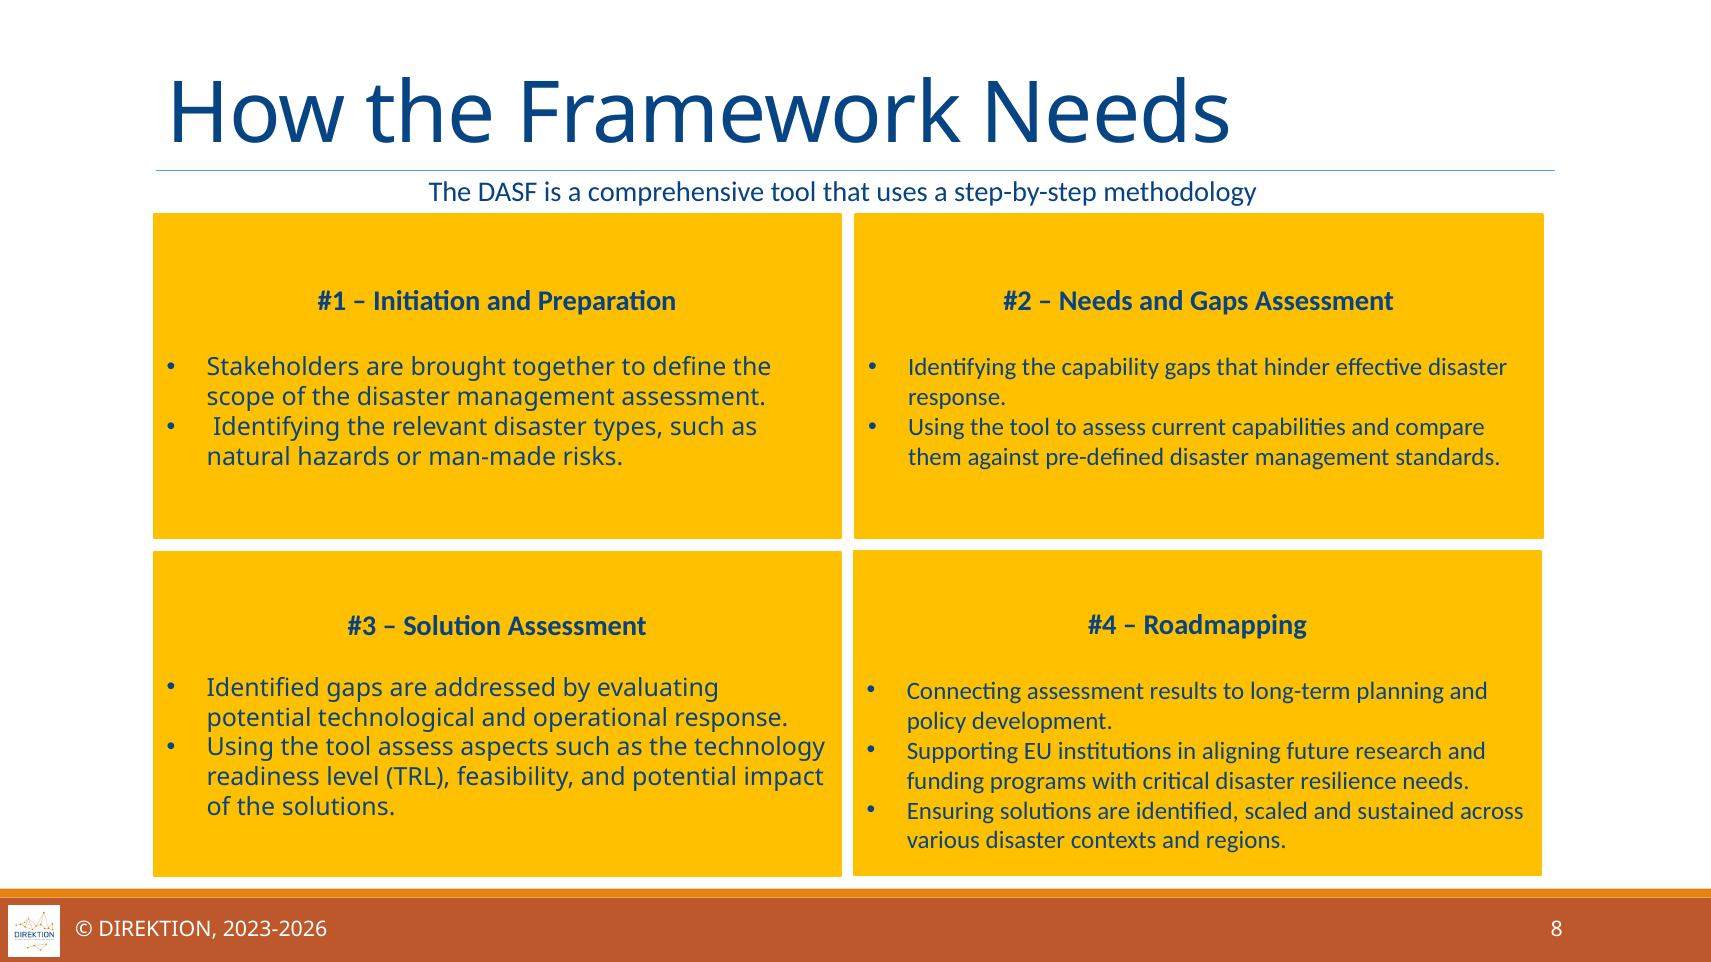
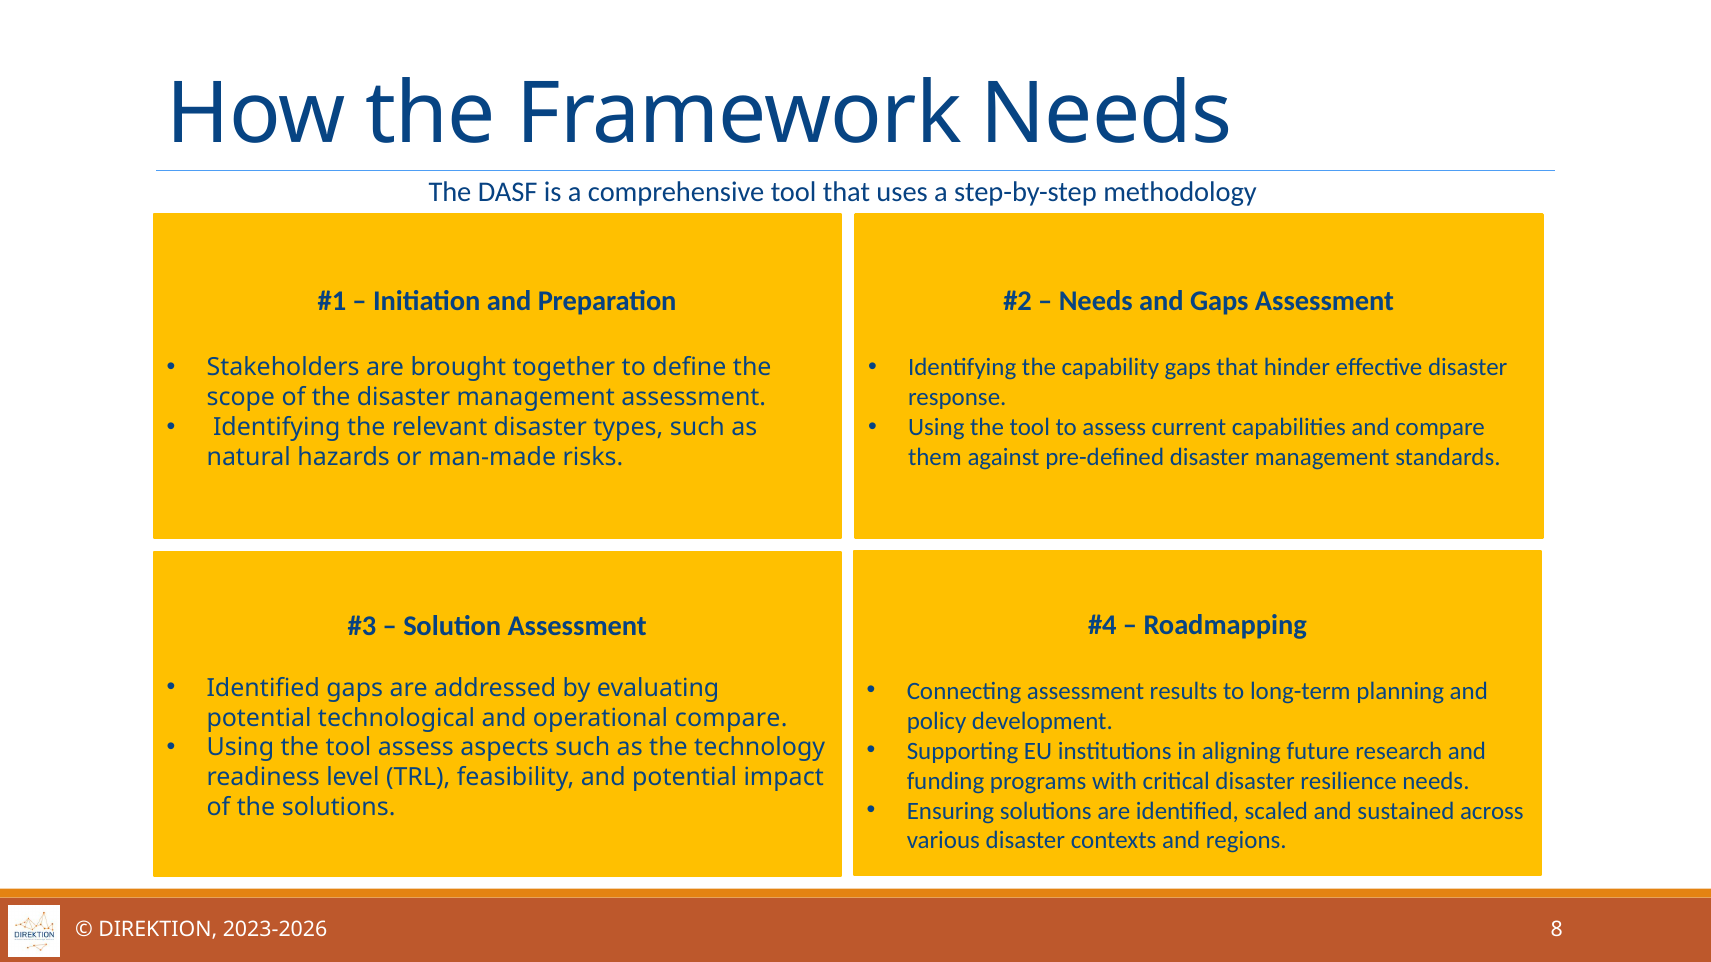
operational response: response -> compare (731, 718)
